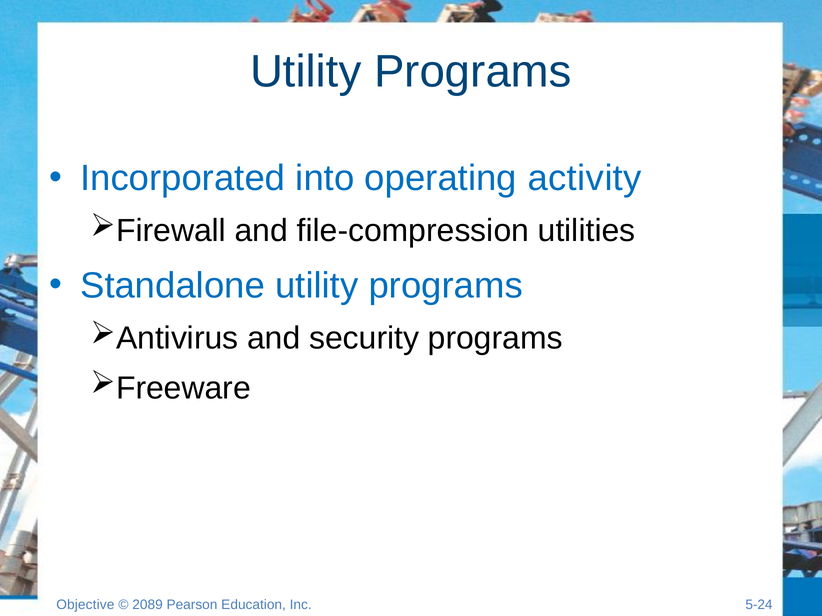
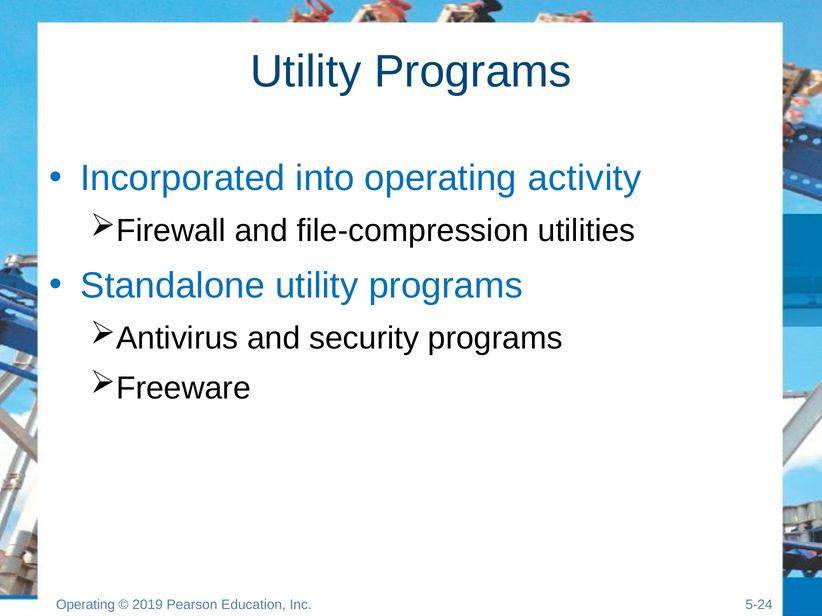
Objective: Objective -> Operating (85, 605)
2089: 2089 -> 2019 (148, 605)
